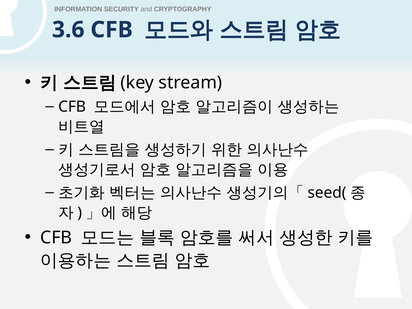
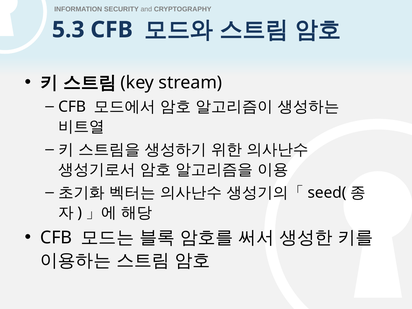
3.6: 3.6 -> 5.3 (68, 30)
